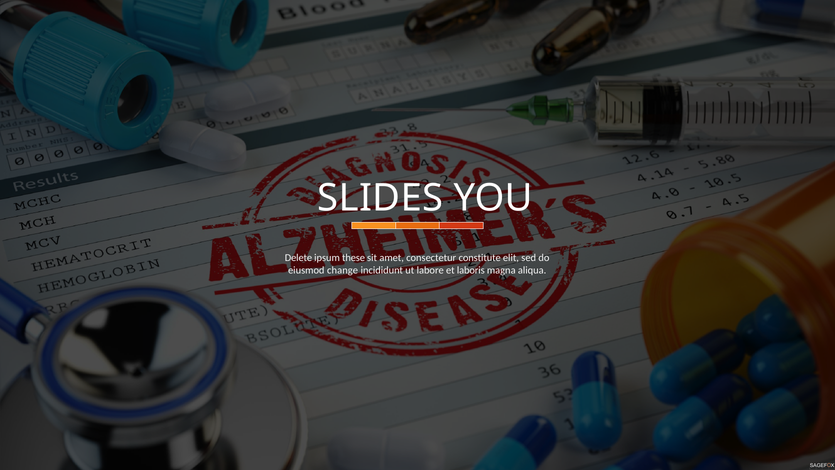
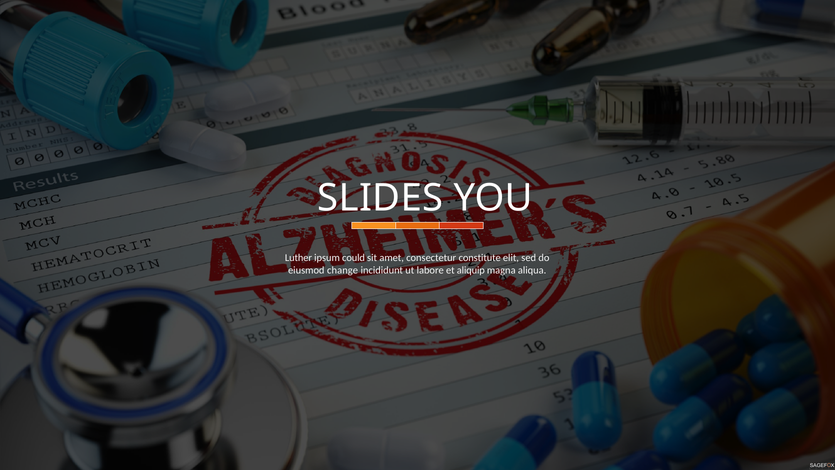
Delete: Delete -> Luther (299, 258)
these: these -> could (354, 258)
laboris: laboris -> aliquip (471, 270)
